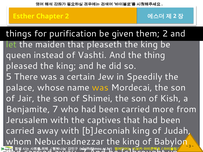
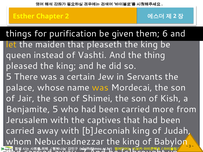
them 2: 2 -> 6 (165, 34)
let colour: light green -> yellow (11, 44)
Speedily: Speedily -> Servants (145, 77)
Benjamite 7: 7 -> 5 (55, 109)
